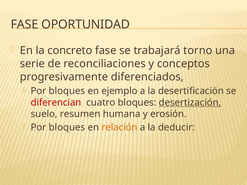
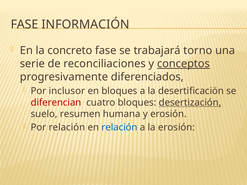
OPORTUNIDAD: OPORTUNIDAD -> INFORMACIÓN (86, 25)
conceptos underline: none -> present (183, 64)
bloques: bloques -> inclusor (67, 91)
en ejemplo: ejemplo -> bloques (119, 91)
bloques: bloques -> relación (67, 128)
relación colour: orange -> blue (119, 128)
la deducir: deducir -> erosión (176, 128)
